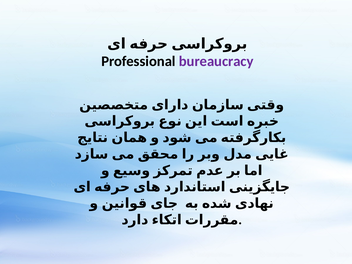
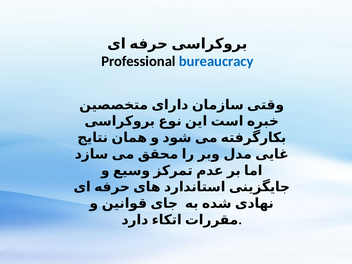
bureaucracy colour: purple -> blue (216, 61)
